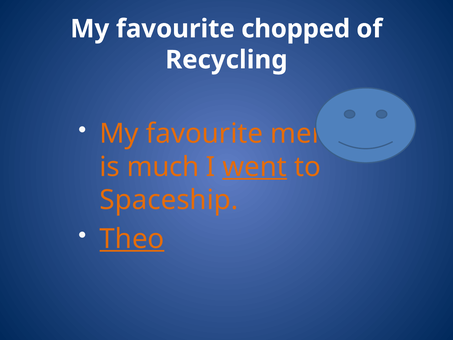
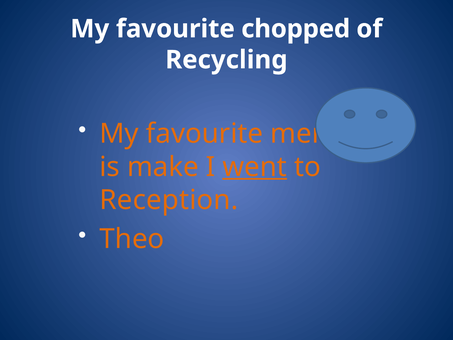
much: much -> make (163, 167)
Spaceship: Spaceship -> Reception (169, 200)
Theo underline: present -> none (132, 239)
